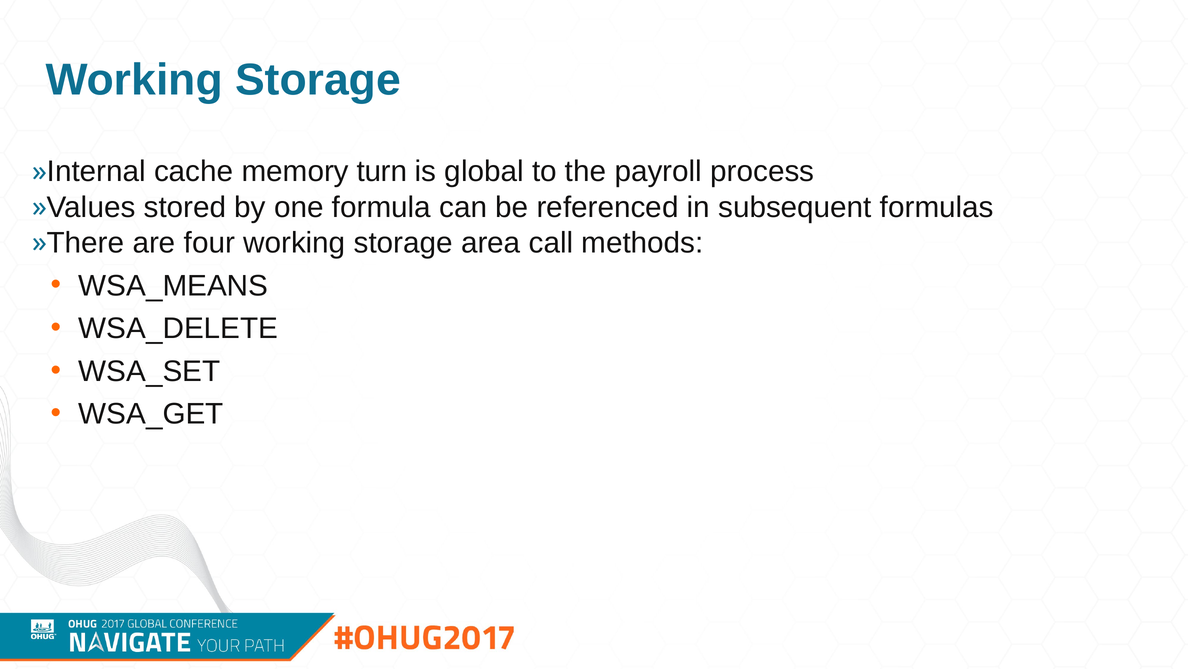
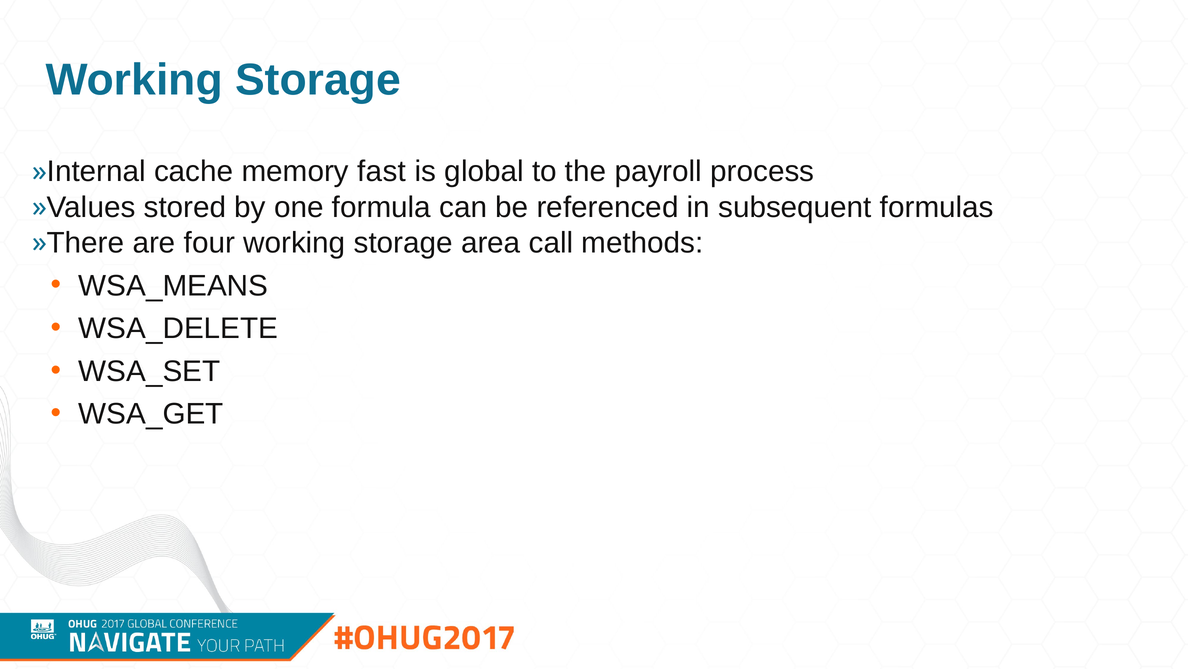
turn: turn -> fast (382, 171)
